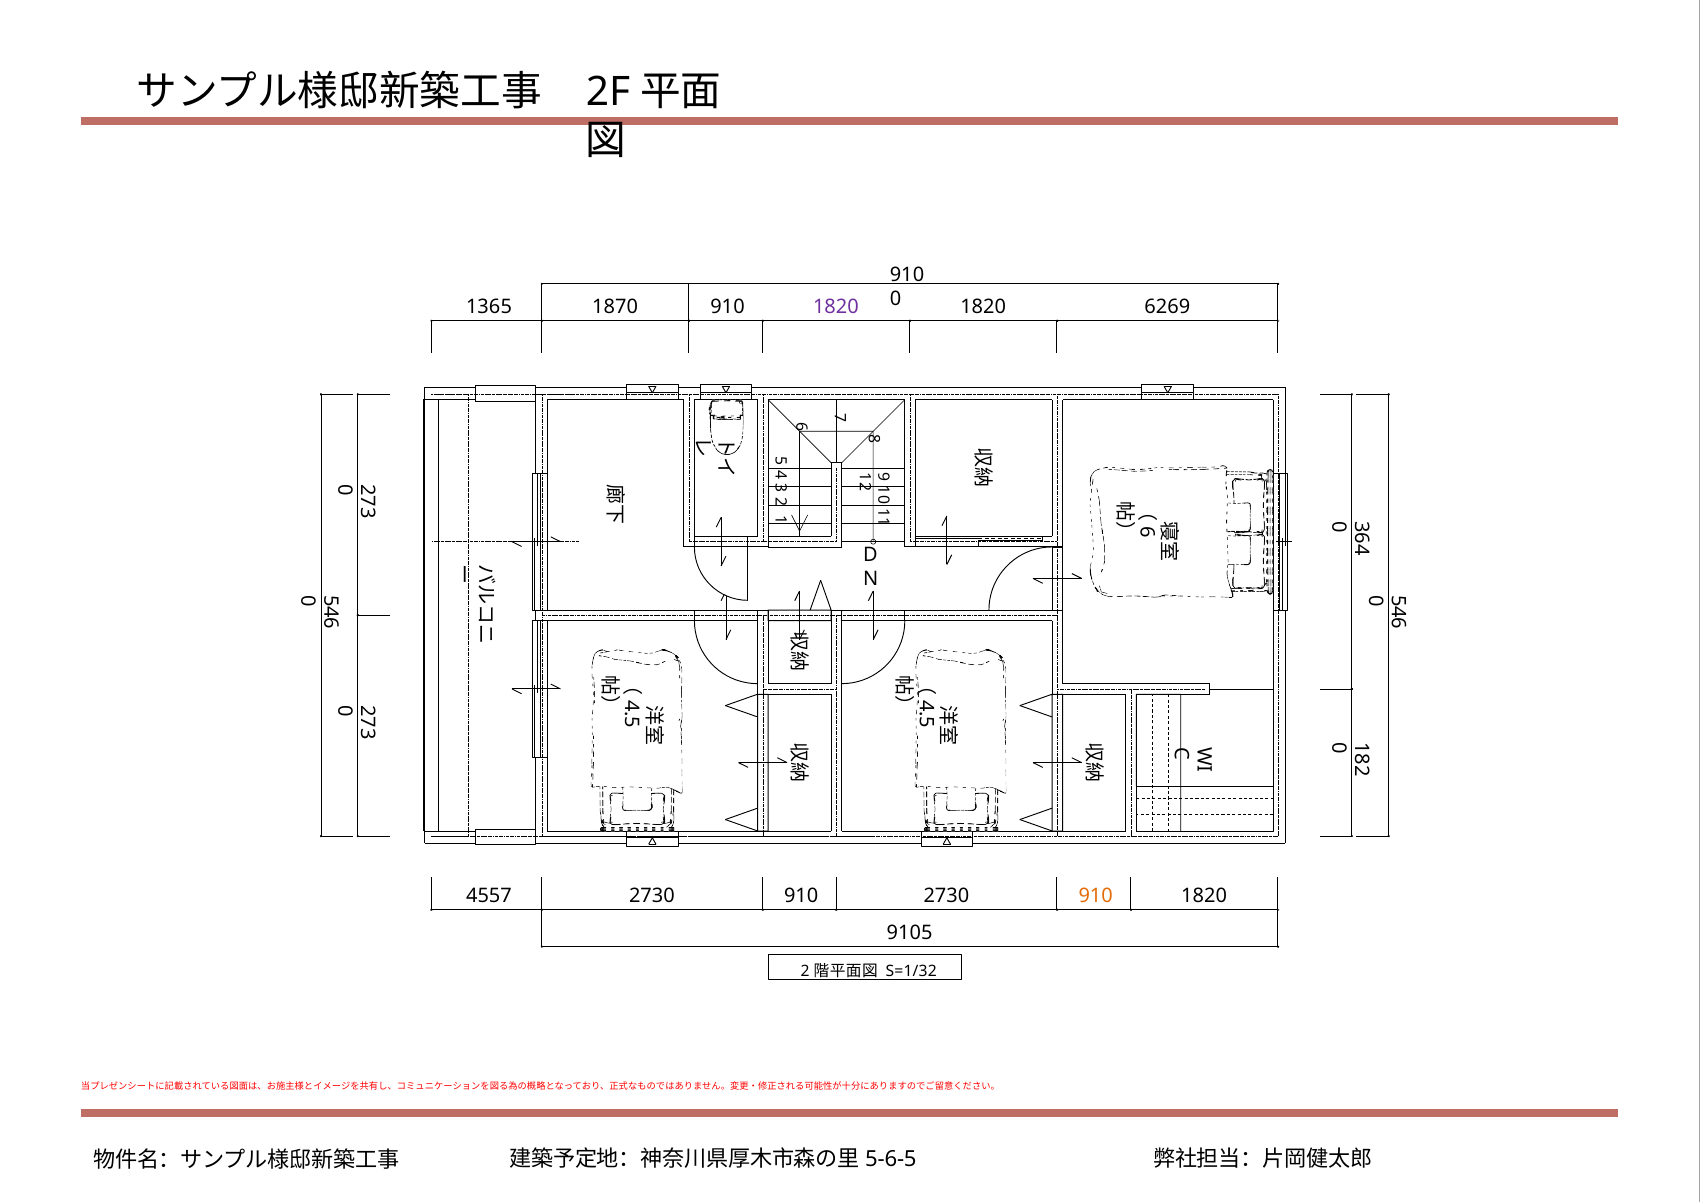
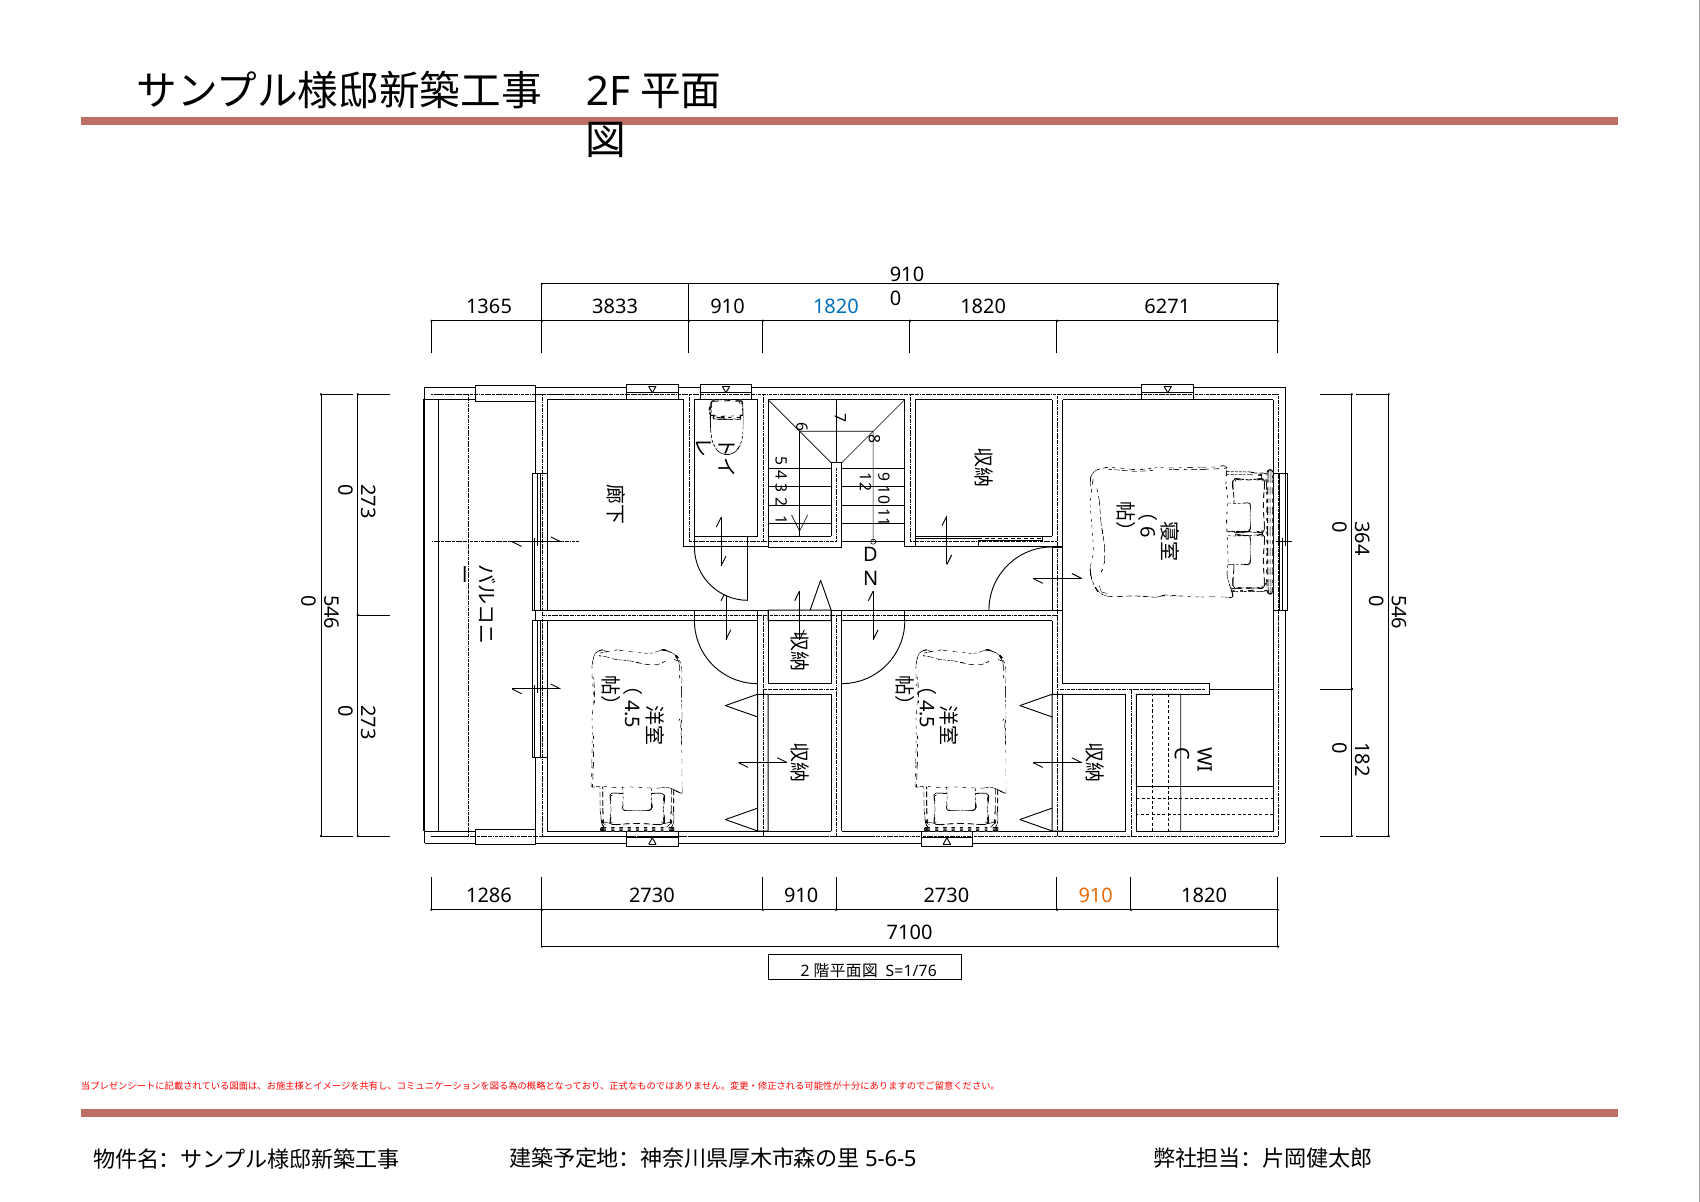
1870: 1870 -> 3833 (615, 306)
1820 colour: purple -> blue (836, 306)
6269: 6269 -> 6271 (1167, 306)
4557: 4557 -> 1286 (489, 896)
9105: 9105 -> 7100 (910, 932)
S=1/32: S=1/32 -> S=1/76 (911, 971)
